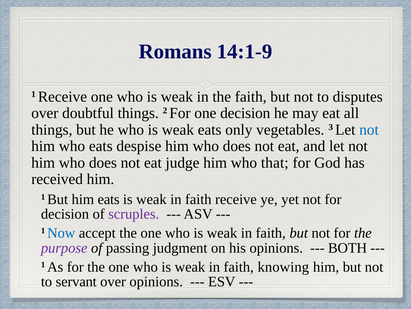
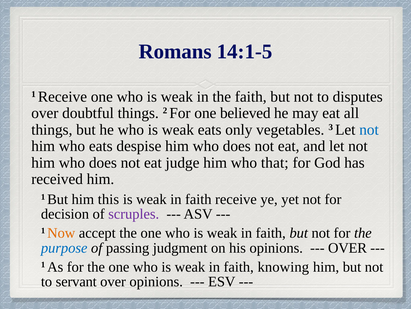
14:1-9: 14:1-9 -> 14:1-5 (245, 52)
one decision: decision -> believed (245, 113)
him eats: eats -> this (108, 199)
Now colour: blue -> orange (61, 233)
purpose colour: purple -> blue (64, 247)
BOTH: BOTH -> OVER (348, 247)
